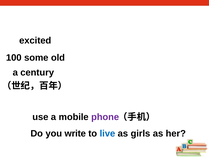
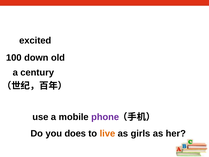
some: some -> down (36, 58)
write: write -> does (75, 133)
live colour: blue -> orange (107, 133)
